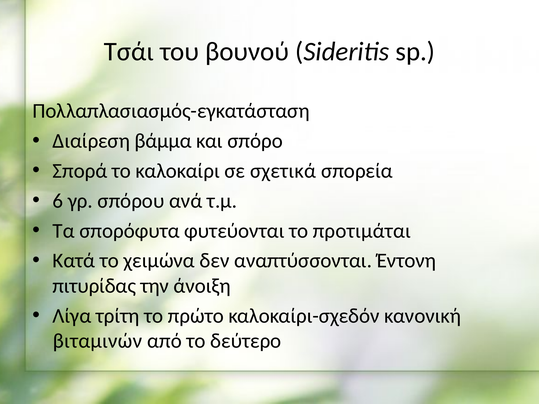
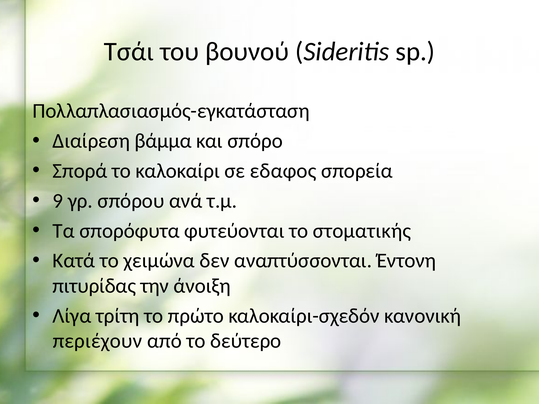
σχετικά: σχετικά -> εδαφος (283, 171)
6: 6 -> 9 (58, 201)
προτιμάται: προτιμάται -> στοματικής (362, 231)
βιταμινών: βιταμινών -> περιέχουν (97, 341)
